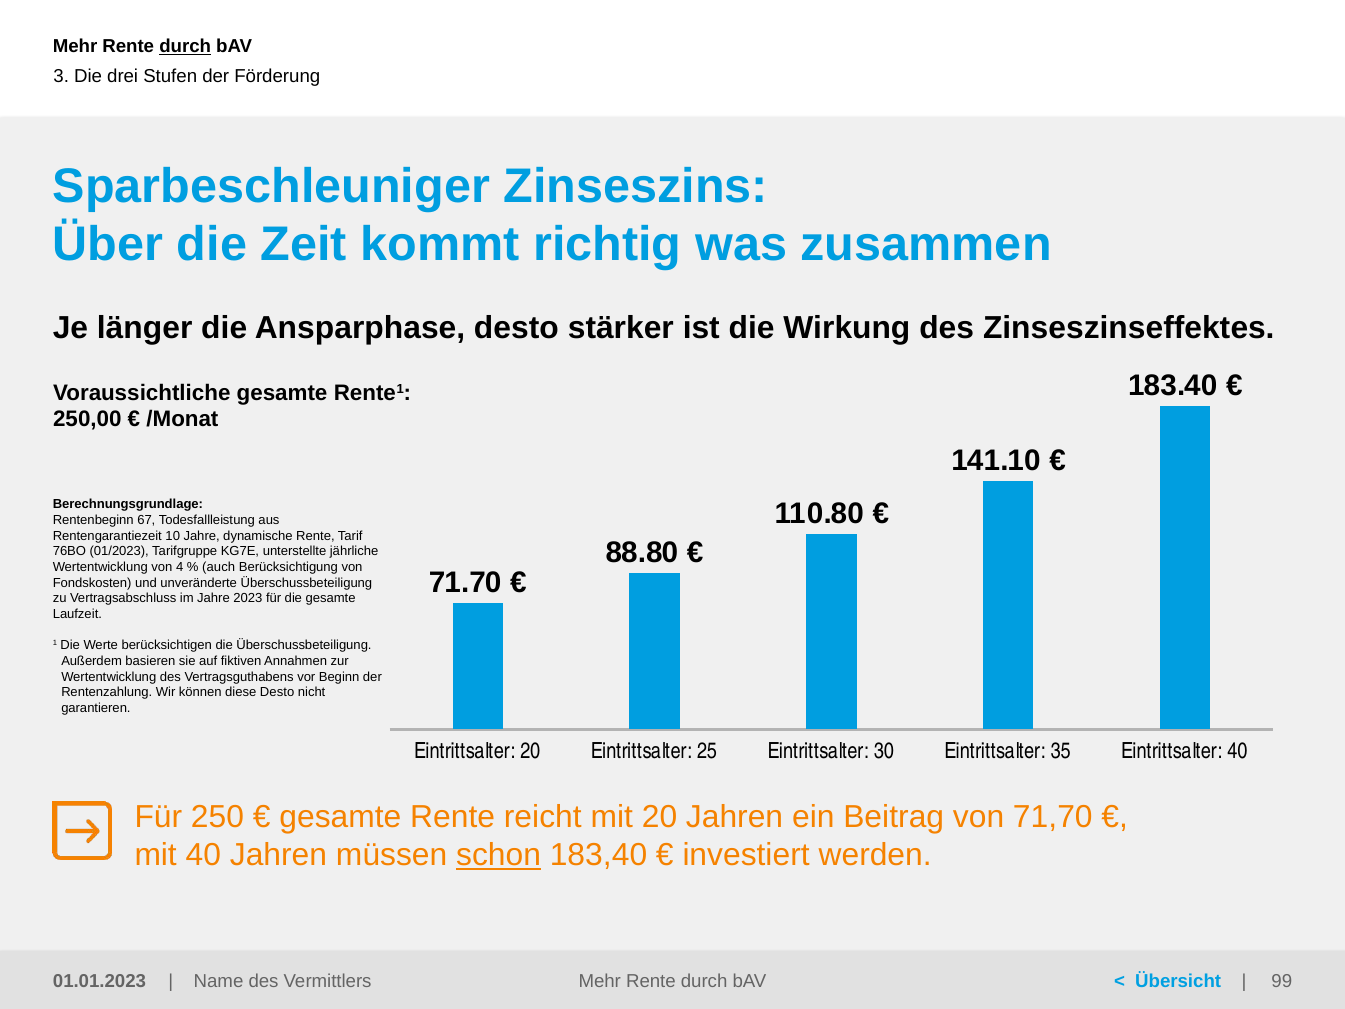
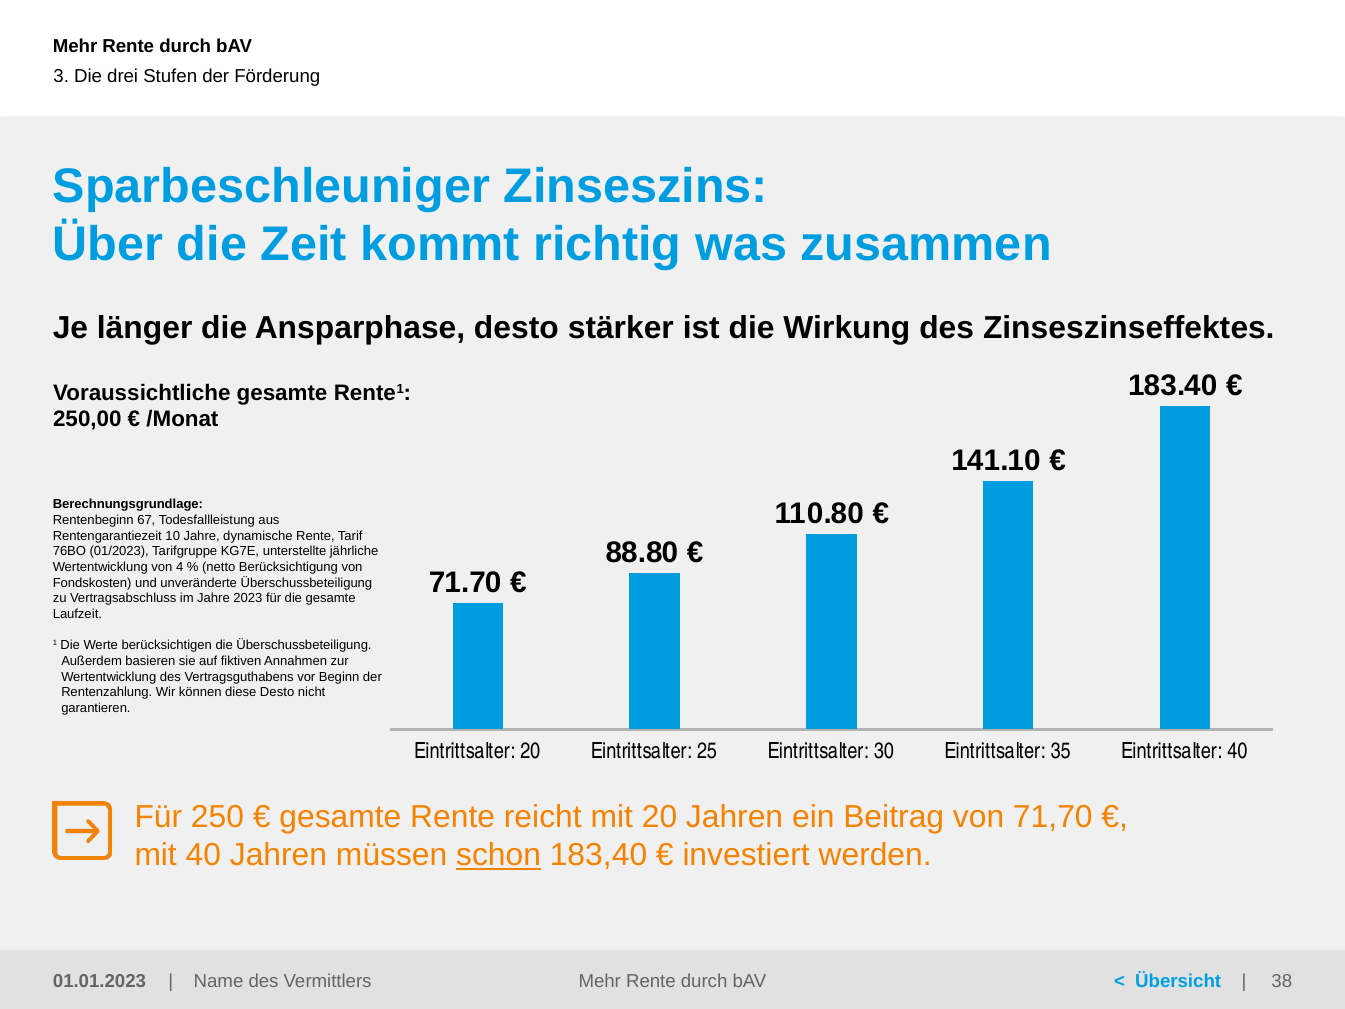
durch underline: present -> none (185, 46)
auch: auch -> netto (219, 567)
99: 99 -> 38 (1282, 981)
